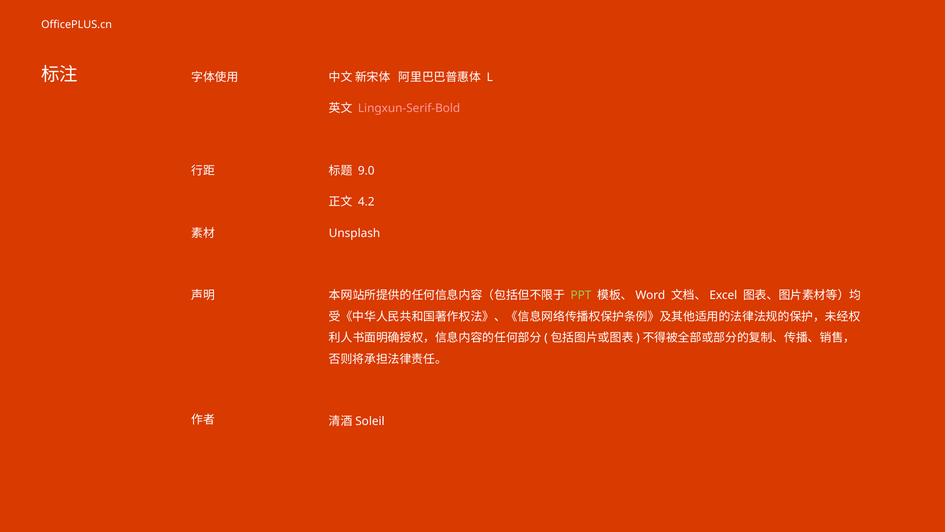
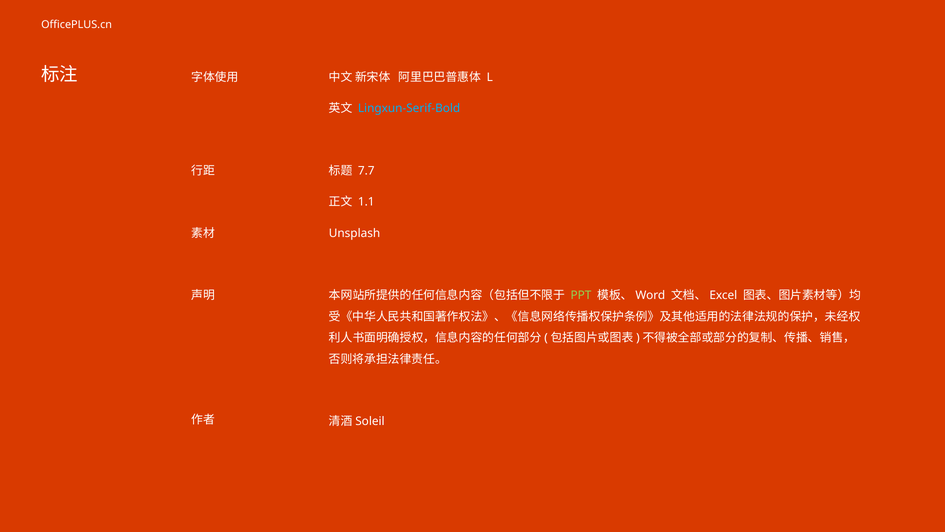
Lingxun-Serif-Bold colour: pink -> light blue (409, 108)
9.0: 9.0 -> 7.7 (366, 171)
4.2: 4.2 -> 1.1 (366, 202)
